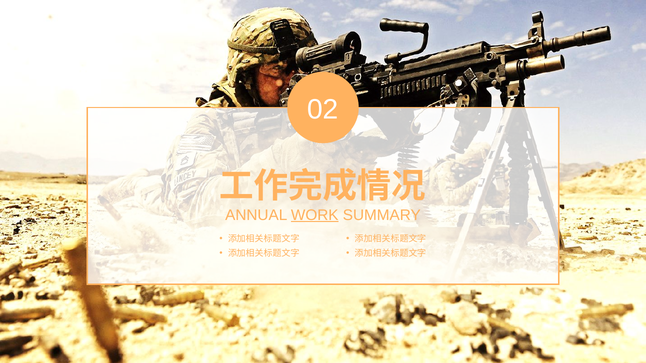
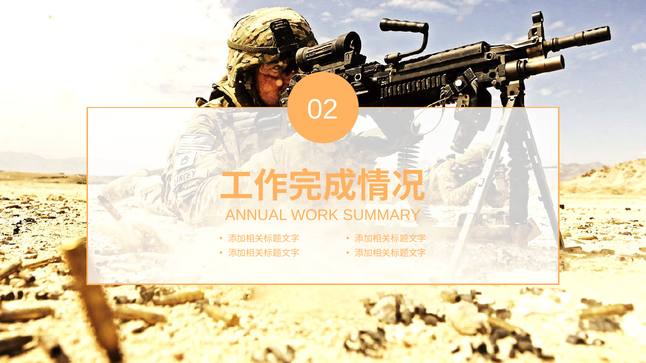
WORK underline: present -> none (315, 215)
